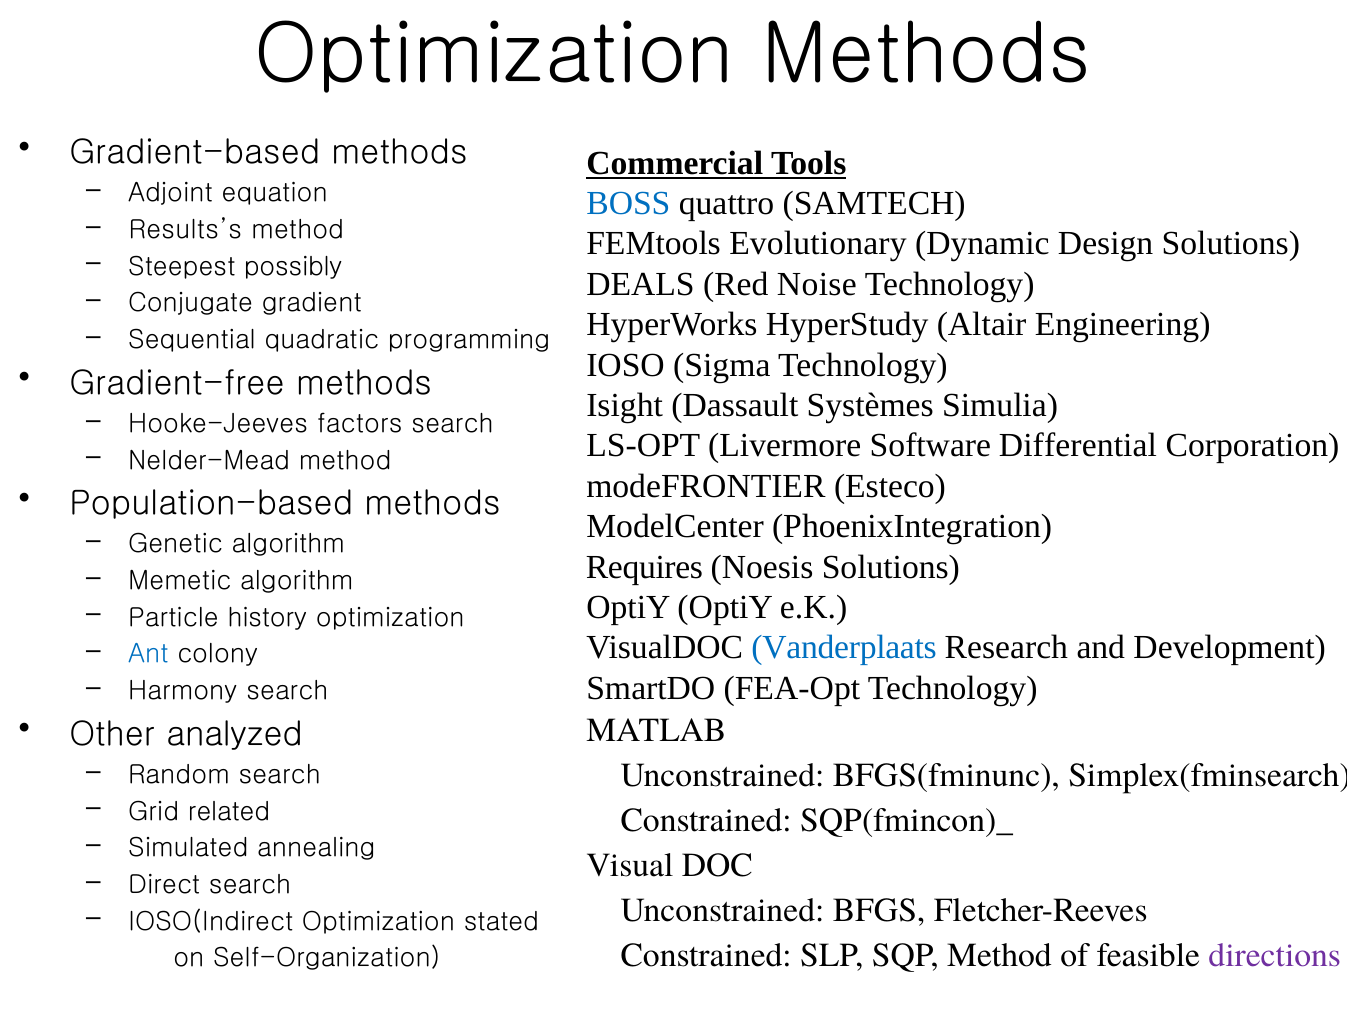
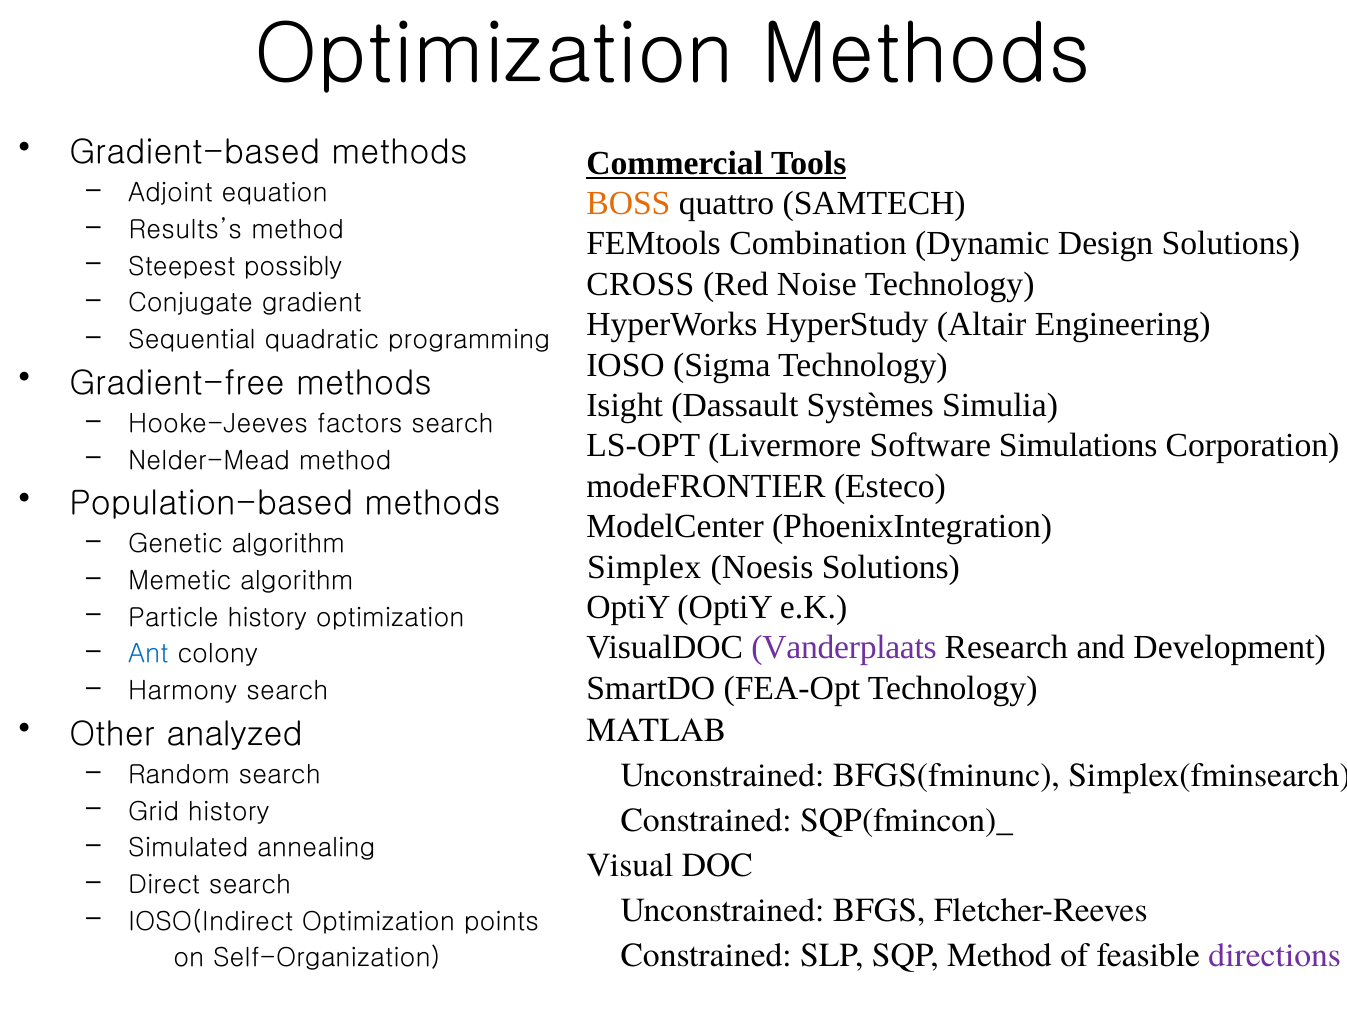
BOSS colour: blue -> orange (628, 203)
Evolutionary: Evolutionary -> Combination (818, 244)
DEALS: DEALS -> CROSS (640, 284)
Differential: Differential -> Simulations (1078, 446)
Requires: Requires -> Simplex (644, 567)
Vanderplaats colour: blue -> purple (844, 648)
Grid related: related -> history (229, 812)
stated: stated -> points (501, 922)
